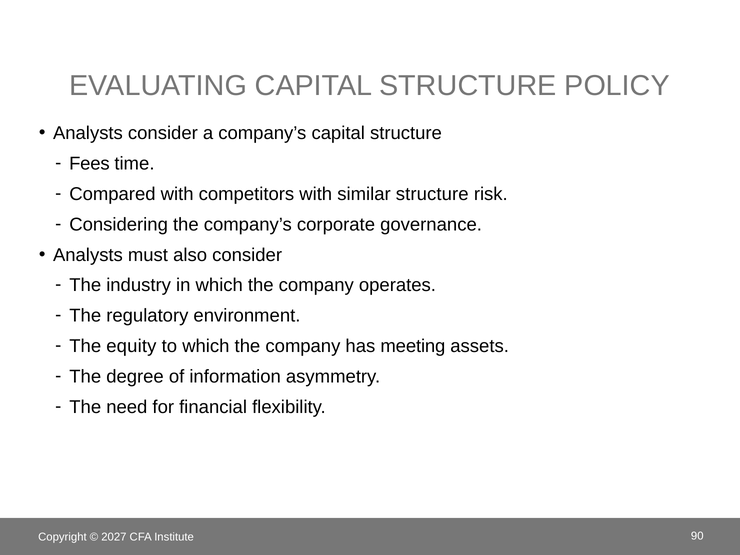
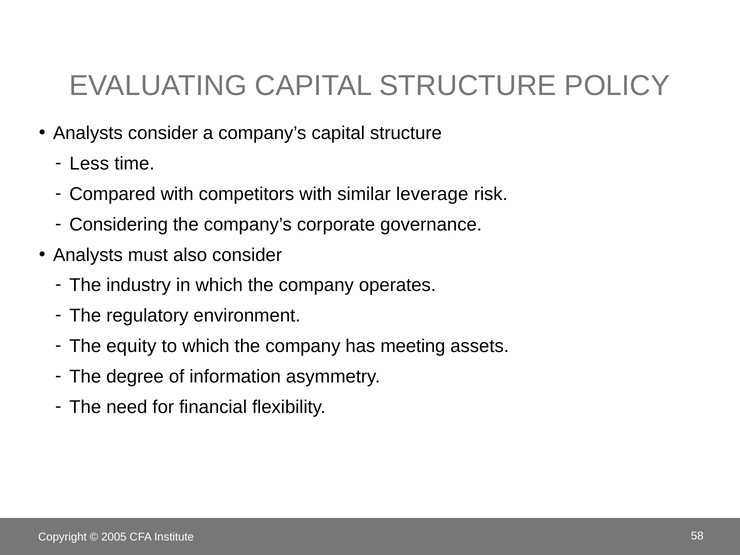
Fees: Fees -> Less (89, 164)
similar structure: structure -> leverage (432, 194)
2027: 2027 -> 2005 (114, 537)
90: 90 -> 58 (697, 536)
